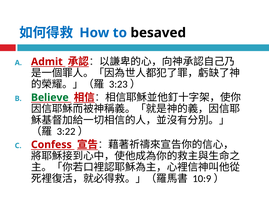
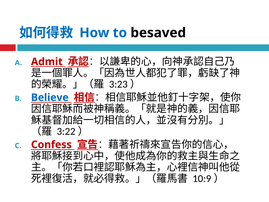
Believe colour: green -> blue (50, 97)
